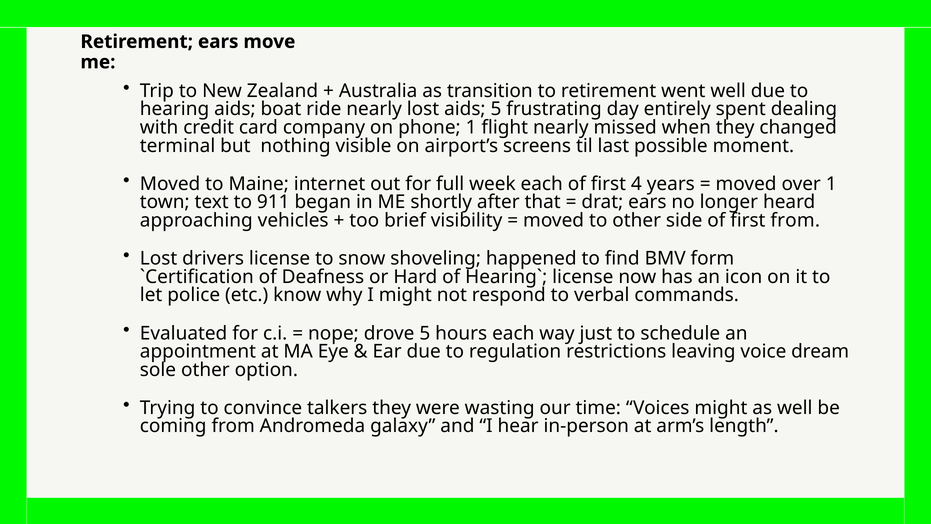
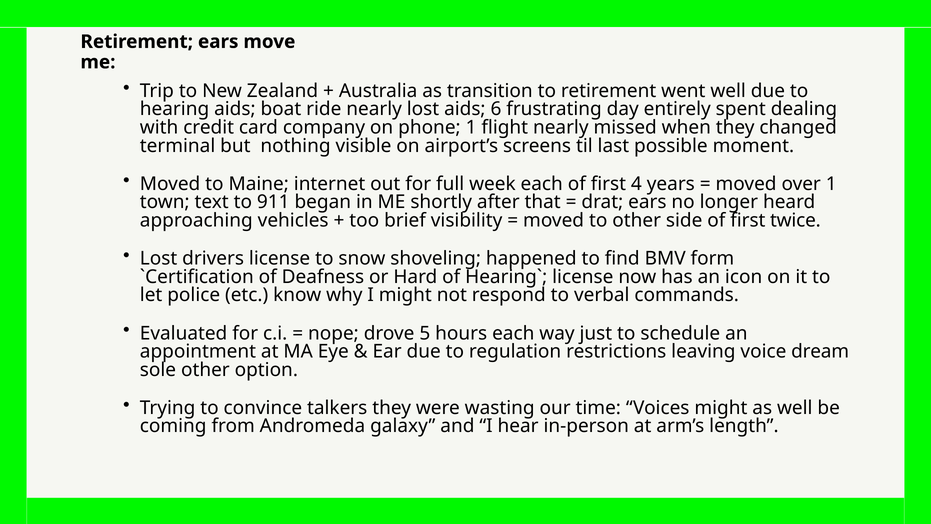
aids 5: 5 -> 6 (496, 109)
first from: from -> twice (795, 220)
